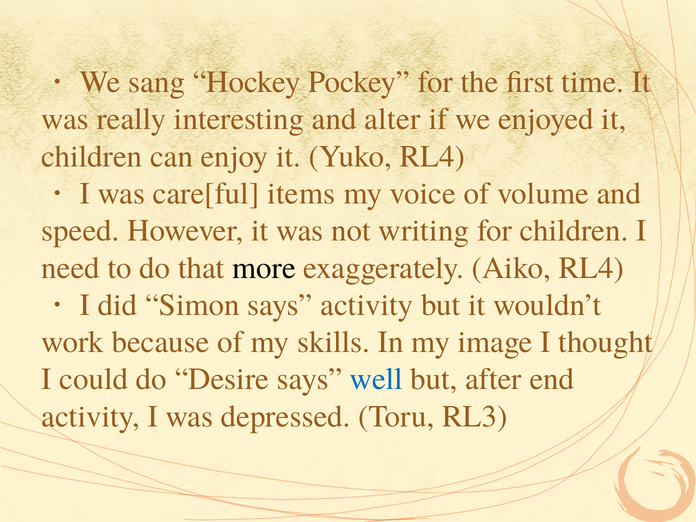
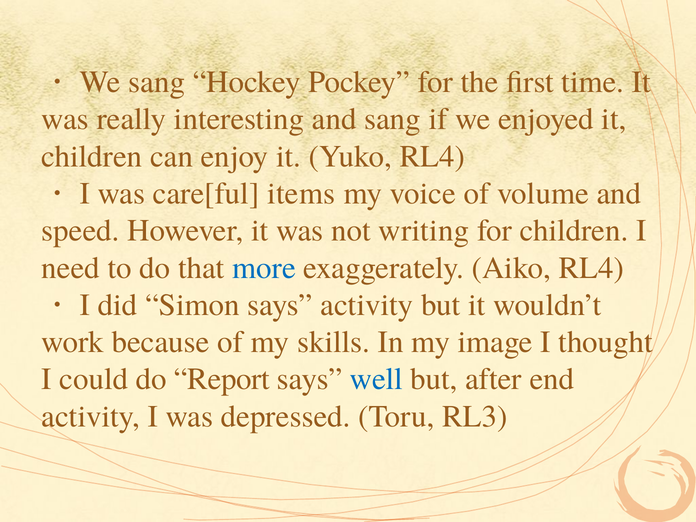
and alter: alter -> sang (393, 119)
more colour: black -> blue (264, 268)
Desire: Desire -> Report (222, 379)
